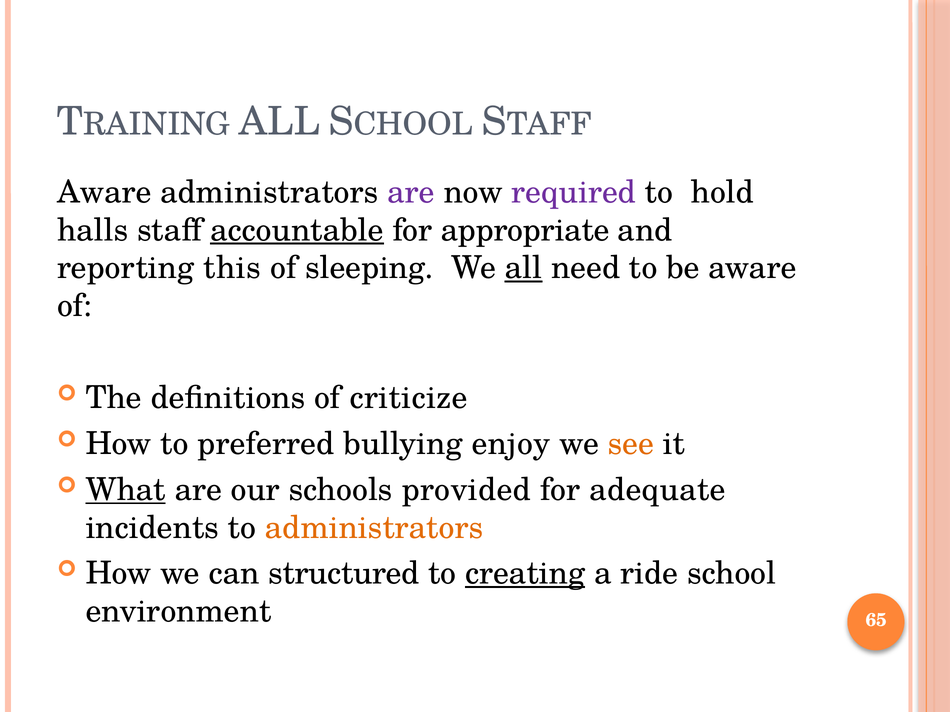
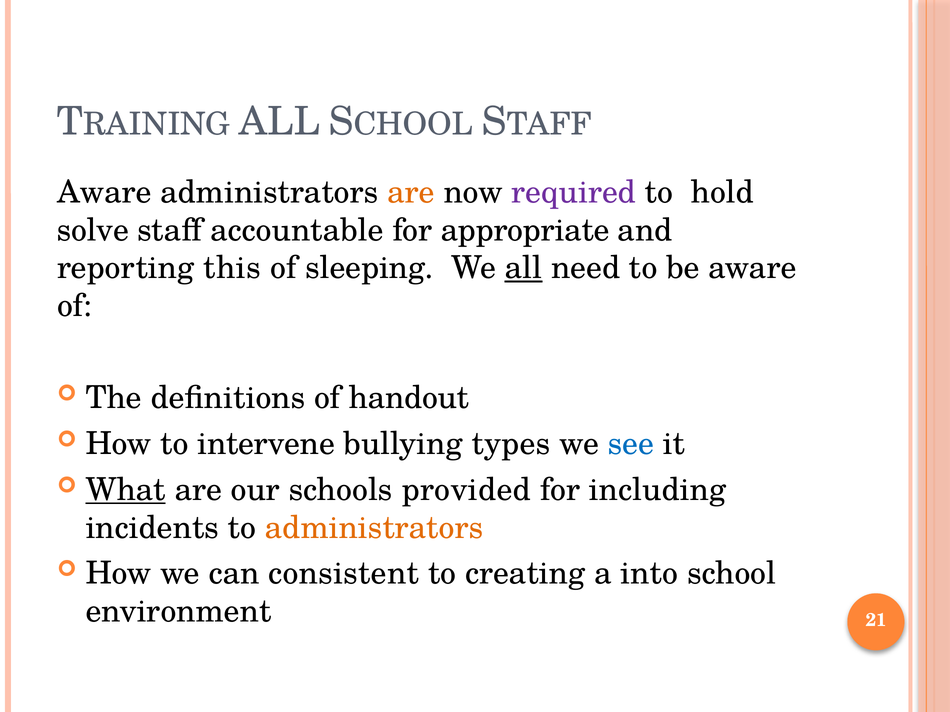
are colour: purple -> orange (411, 192)
halls: halls -> solve (93, 230)
accountable underline: present -> none (297, 230)
criticize: criticize -> handout (409, 398)
preferred: preferred -> intervene (266, 444)
enjoy: enjoy -> types (511, 444)
see colour: orange -> blue (631, 444)
adequate: adequate -> including (658, 490)
structured: structured -> consistent (344, 574)
creating underline: present -> none (525, 574)
ride: ride -> into (649, 574)
65: 65 -> 21 (876, 621)
